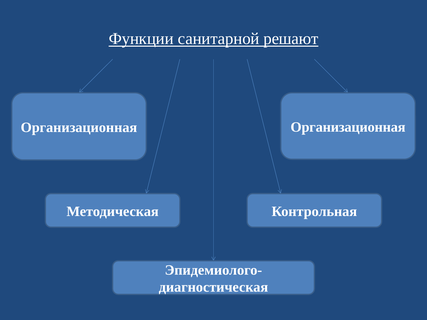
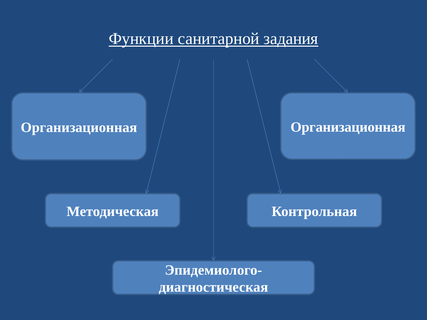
решают: решают -> задания (291, 39)
